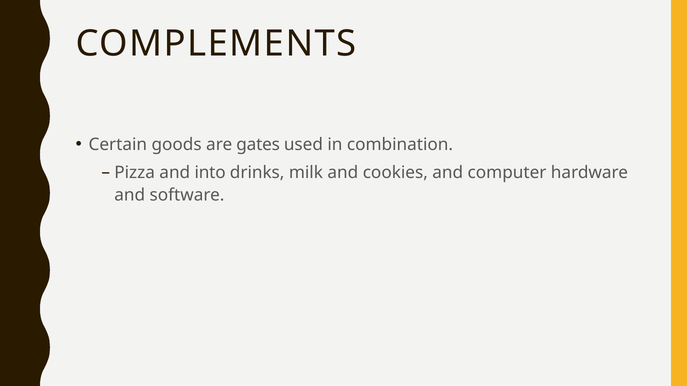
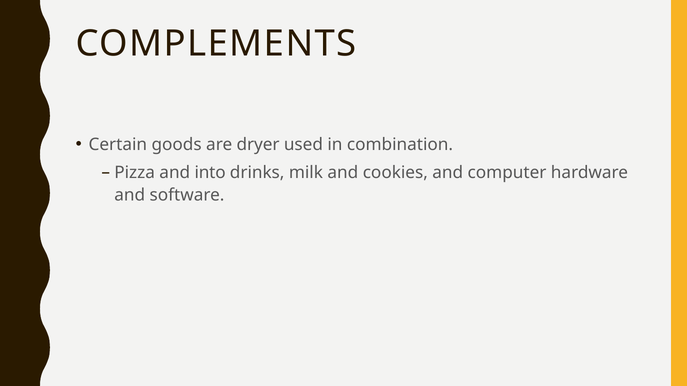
gates: gates -> dryer (258, 145)
